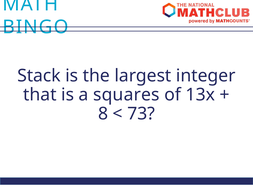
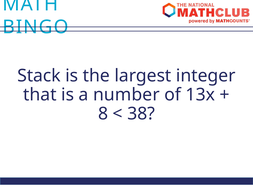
squares: squares -> number (126, 94)
73: 73 -> 38 (141, 113)
